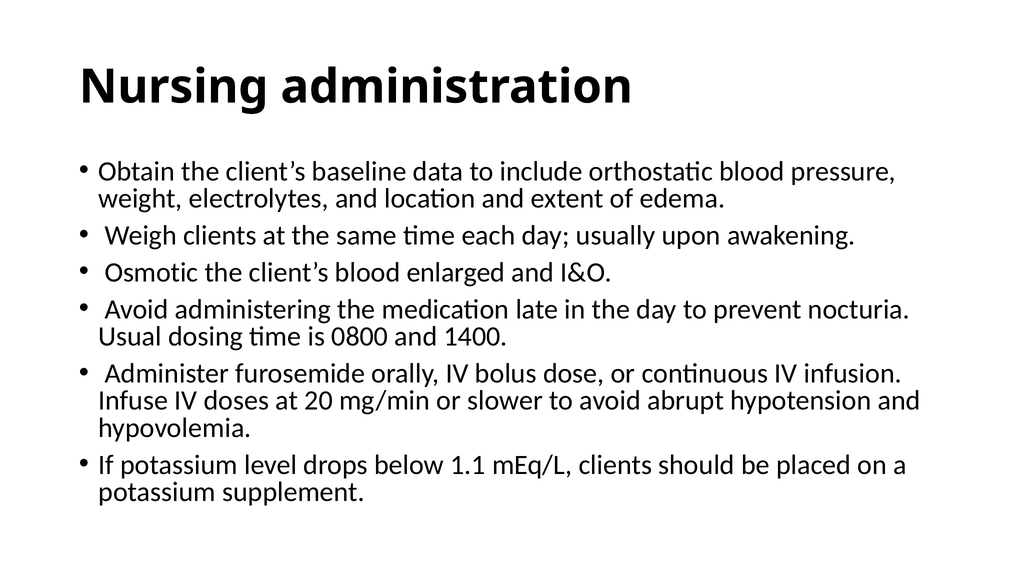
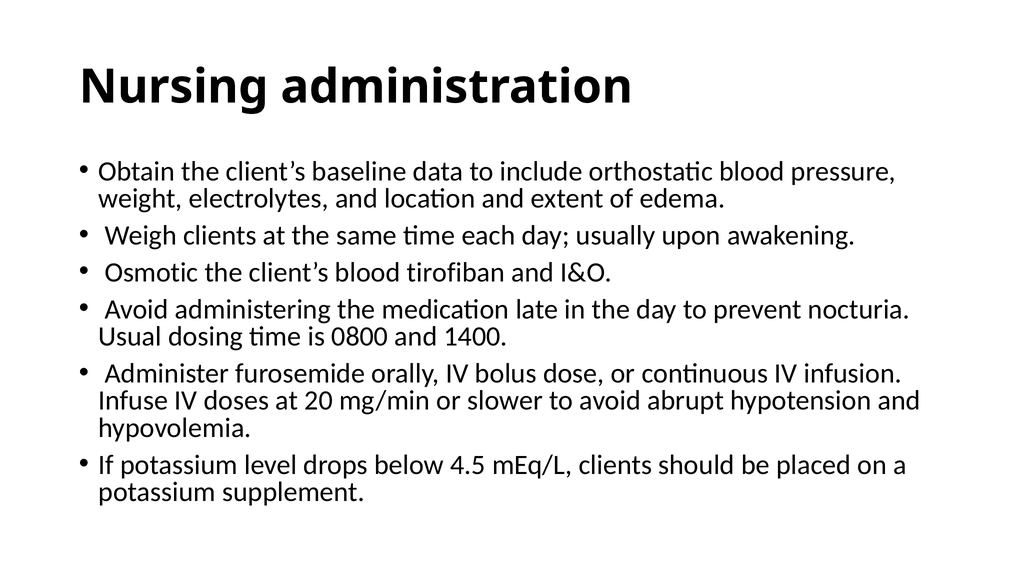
enlarged: enlarged -> tirofiban (456, 272)
1.1: 1.1 -> 4.5 (468, 465)
